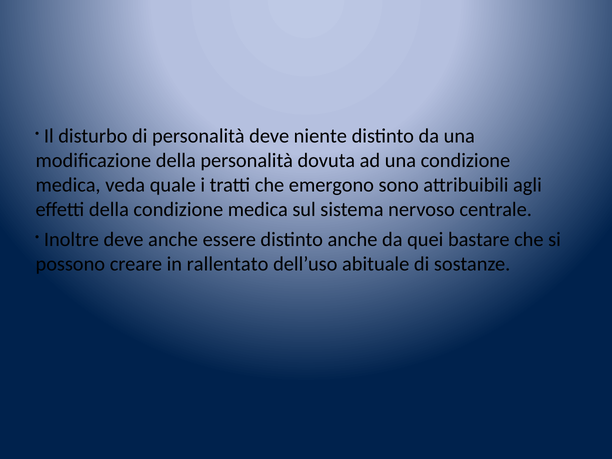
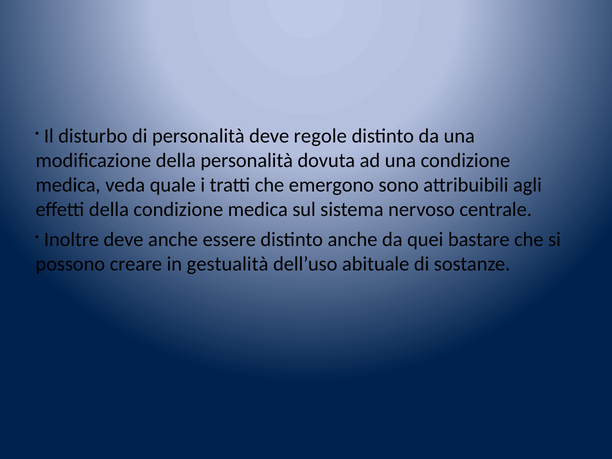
niente: niente -> regole (320, 136)
rallentato: rallentato -> gestualità (228, 264)
